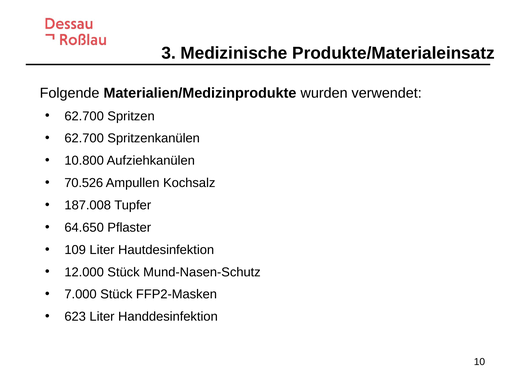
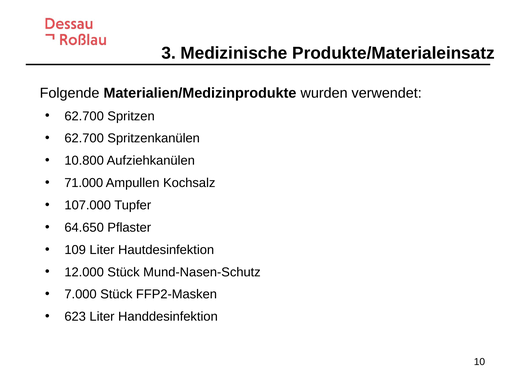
70.526: 70.526 -> 71.000 (84, 183)
187.008: 187.008 -> 107.000 (88, 205)
